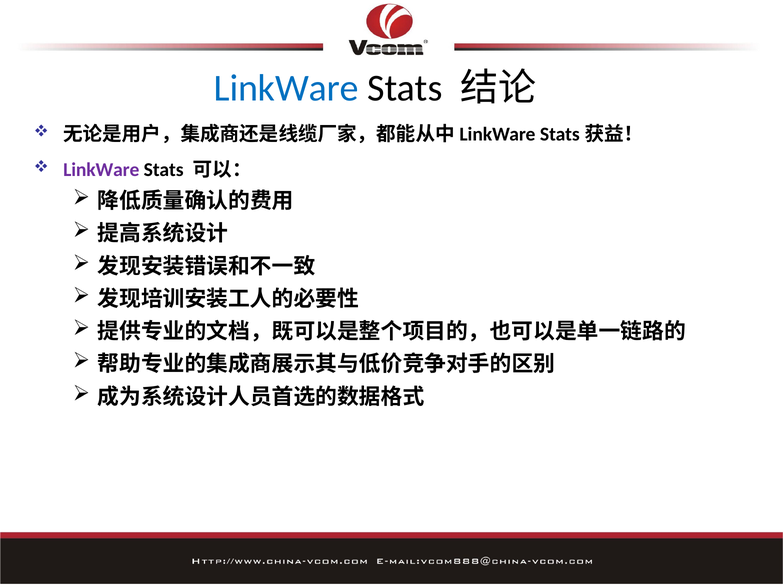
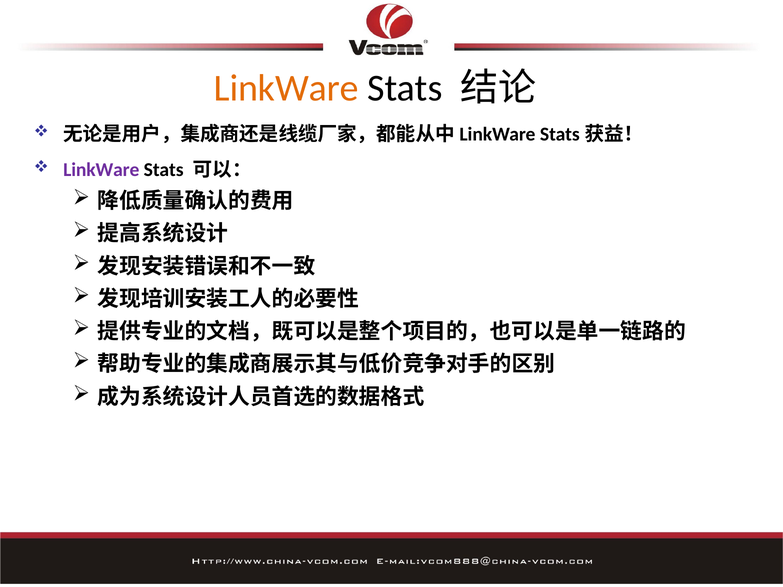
LinkWare colour: blue -> orange (286, 88)
